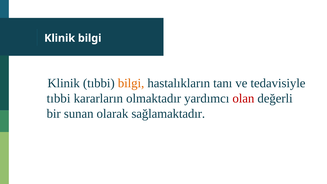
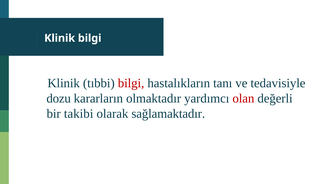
bilgi colour: orange -> red (131, 83)
tıbbi: tıbbi -> dozu (59, 98)
sunan: sunan -> takibi (79, 114)
